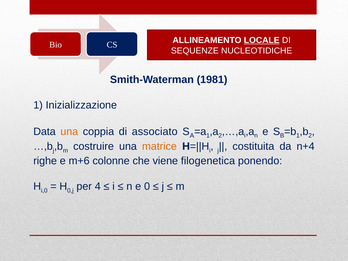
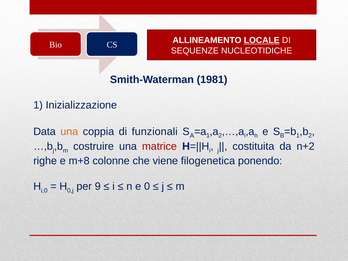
associato: associato -> funzionali (155, 132)
matrice colour: orange -> red (159, 146)
n+4: n+4 -> n+2 (306, 146)
m+6: m+6 -> m+8 (79, 161)
4: 4 -> 9 (98, 186)
